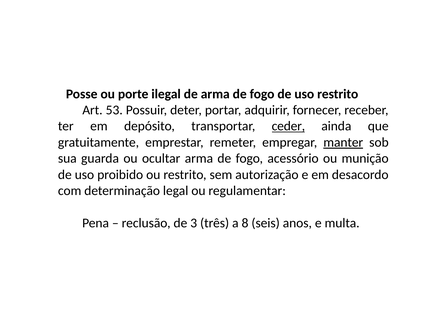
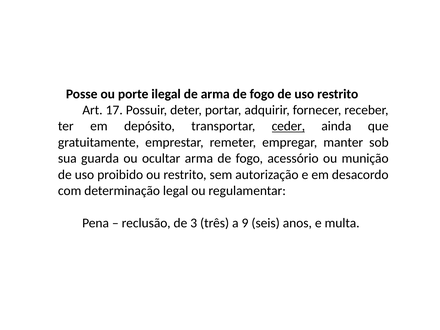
53: 53 -> 17 (114, 110)
manter underline: present -> none (343, 142)
8: 8 -> 9 (245, 223)
